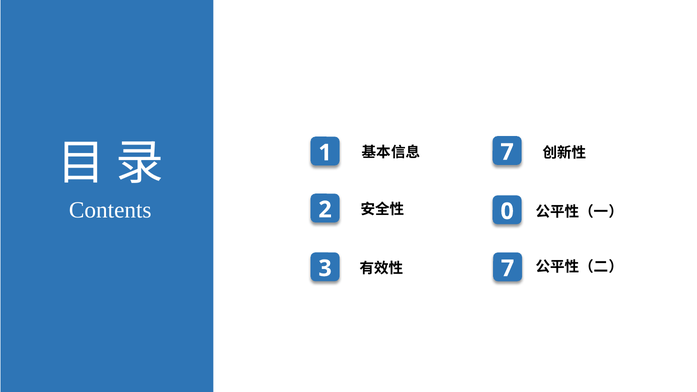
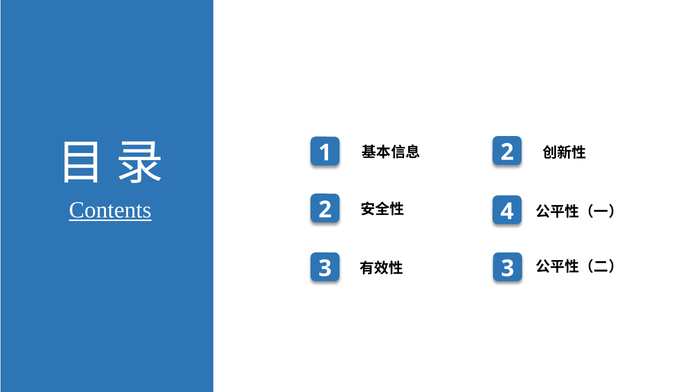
7: 7 -> 2 (507, 152)
Contents underline: none -> present (110, 210)
0: 0 -> 4 (507, 211)
7: 7 -> 3 (508, 269)
